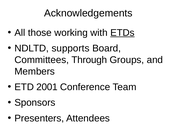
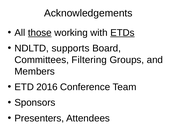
those underline: none -> present (40, 33)
Through: Through -> Filtering (89, 60)
2001: 2001 -> 2016 (47, 87)
